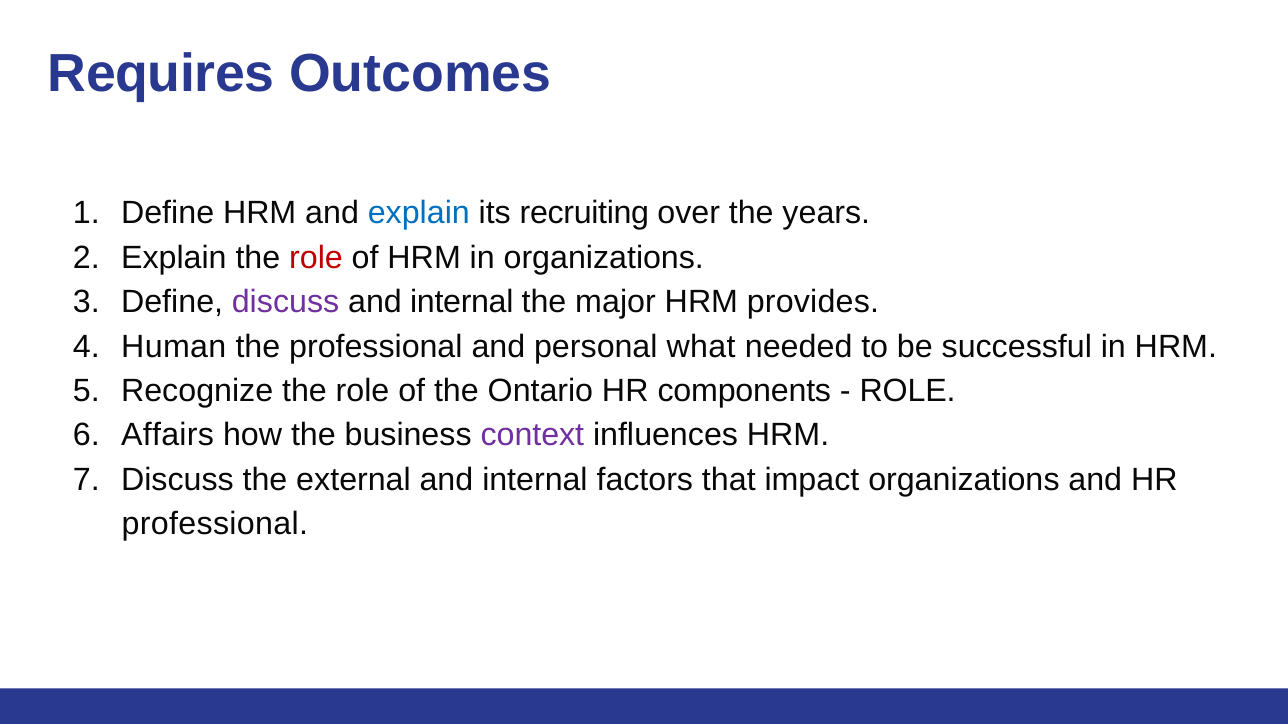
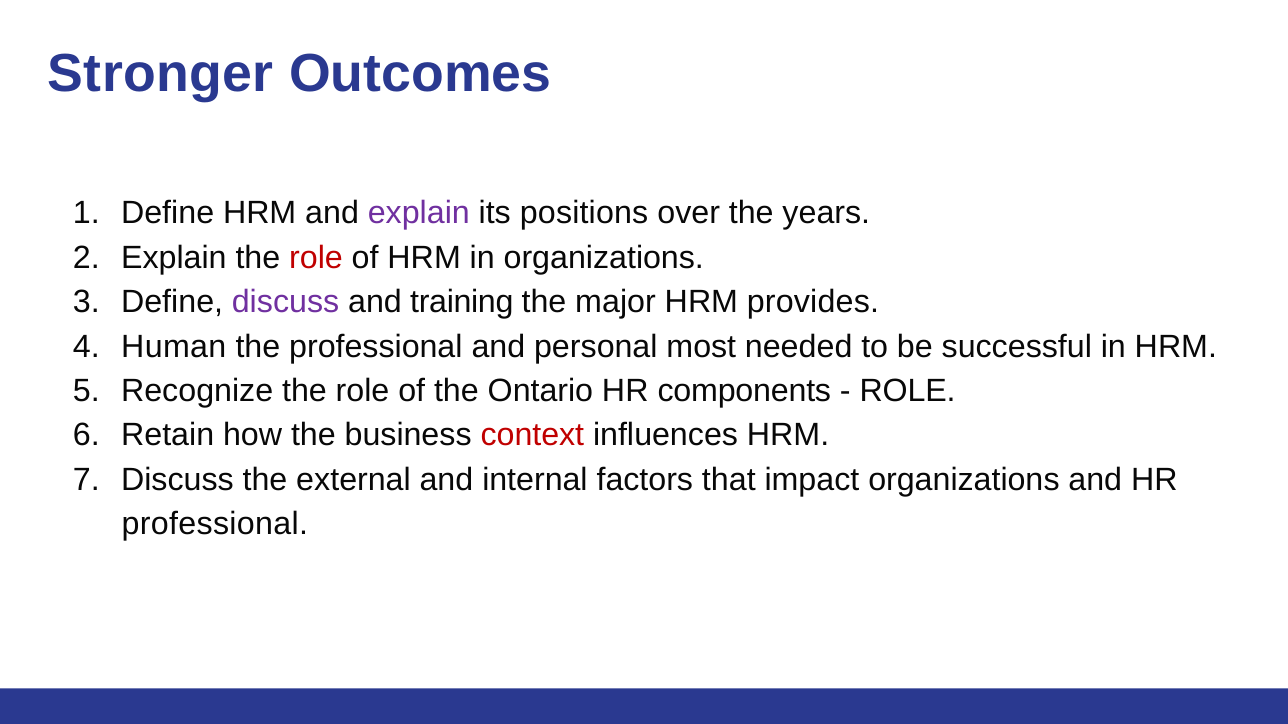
Requires: Requires -> Stronger (161, 74)
explain colour: blue -> purple (419, 213)
recruiting: recruiting -> positions (584, 213)
internal: internal -> training (462, 302)
what: what -> most (701, 347)
Affairs: Affairs -> Retain (168, 436)
context colour: purple -> red (532, 436)
